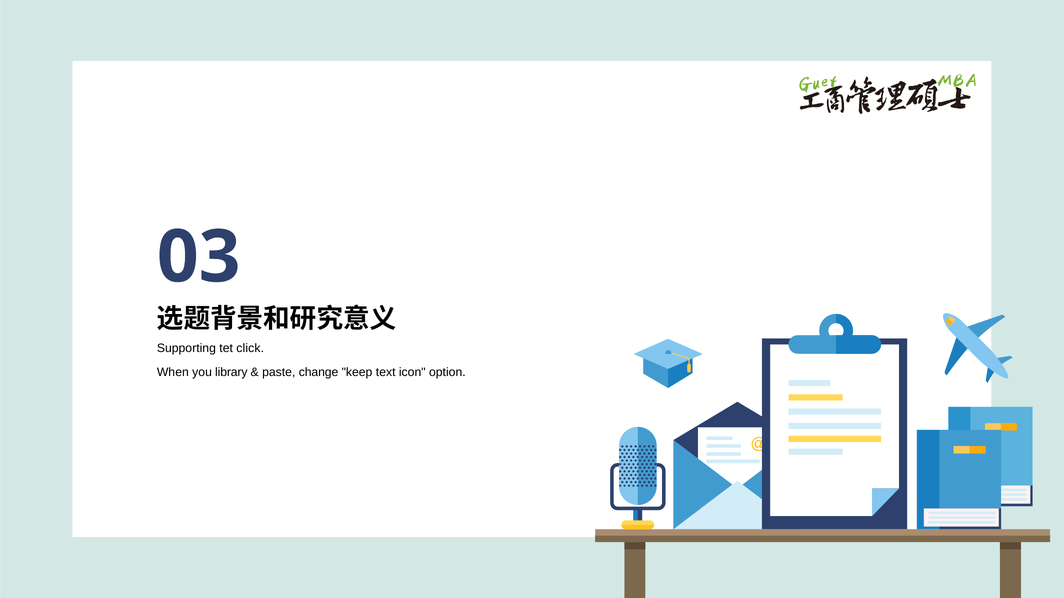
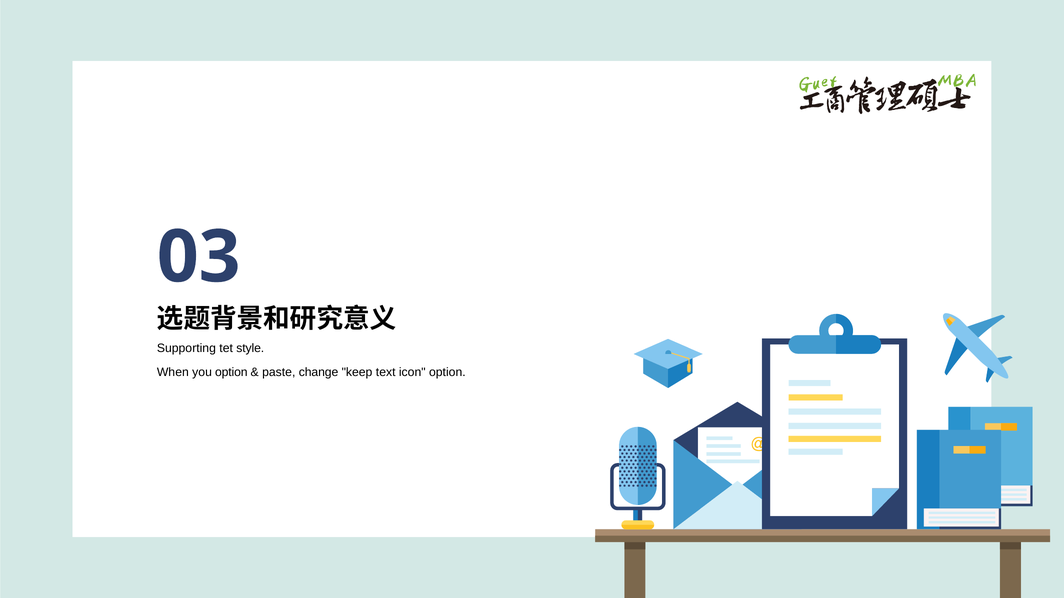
click: click -> style (250, 348)
you library: library -> option (231, 373)
